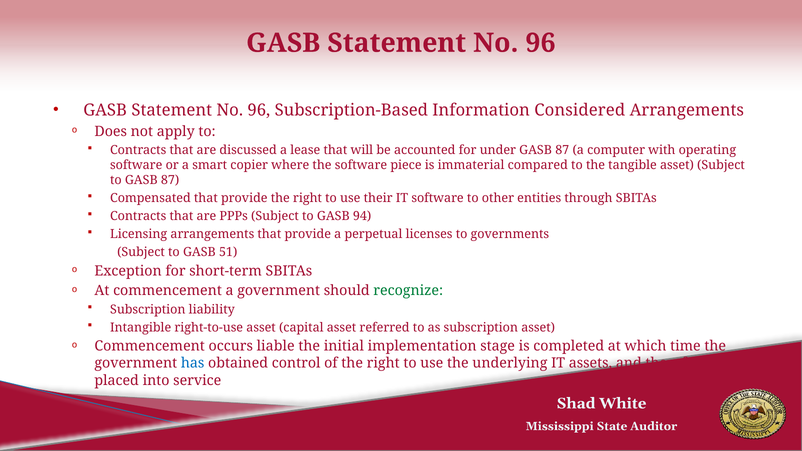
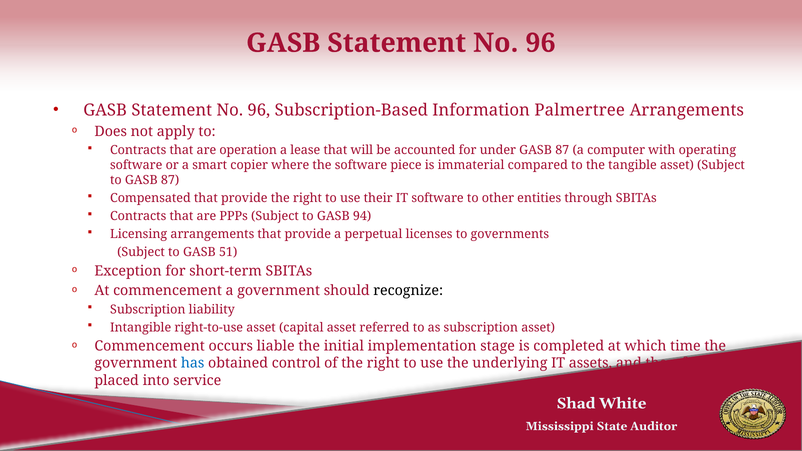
Considered: Considered -> Palmertree (580, 110)
discussed: discussed -> operation (248, 150)
recognize colour: green -> black (408, 291)
